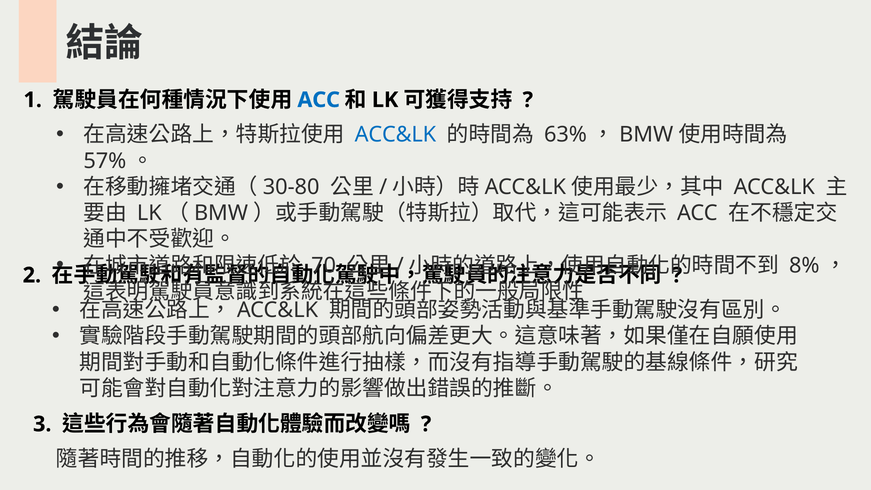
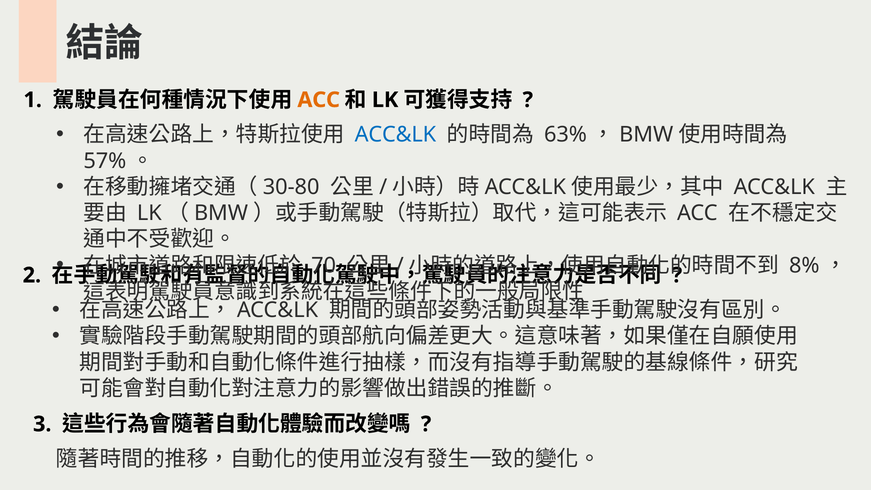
ACC colour: blue -> orange (319, 100)
